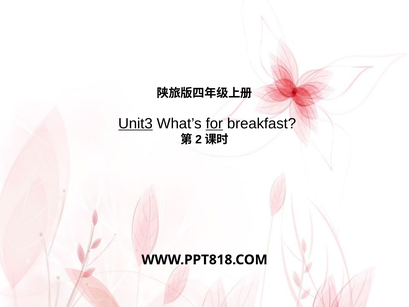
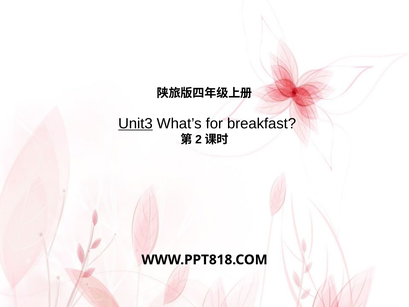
for underline: present -> none (214, 124)
